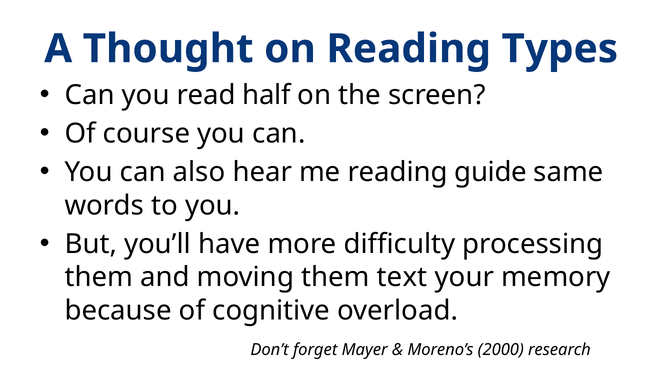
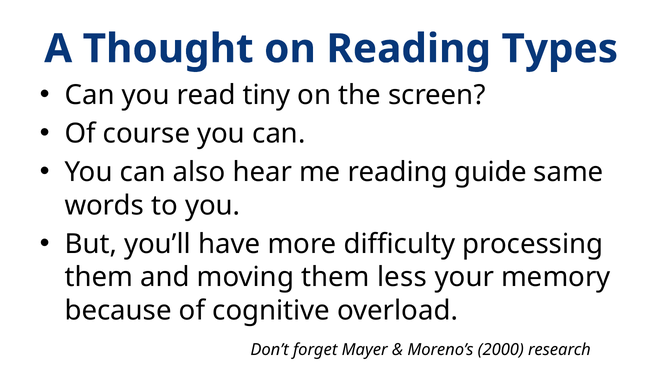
half: half -> tiny (267, 95)
text: text -> less (402, 277)
